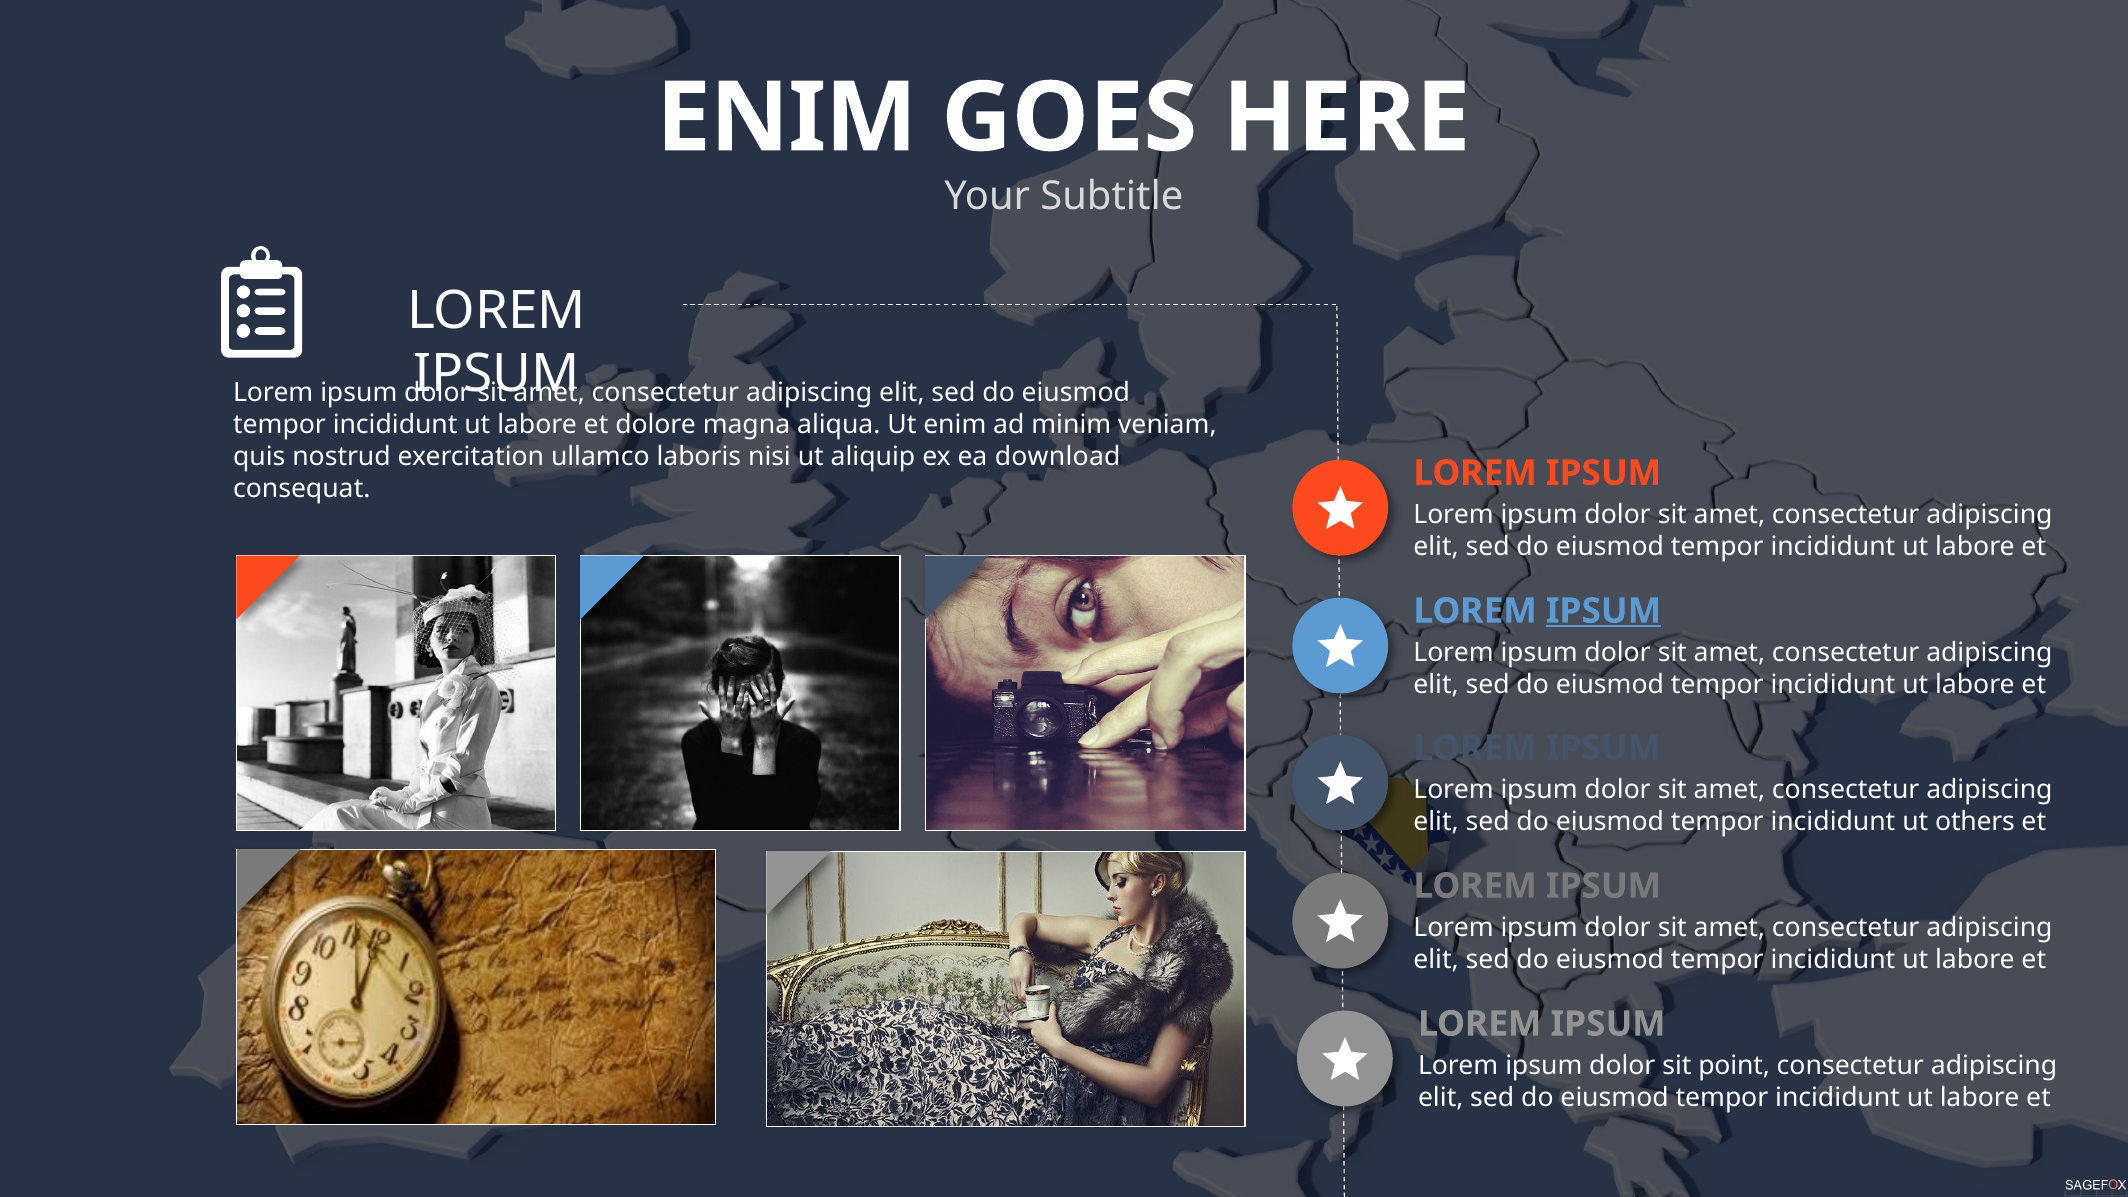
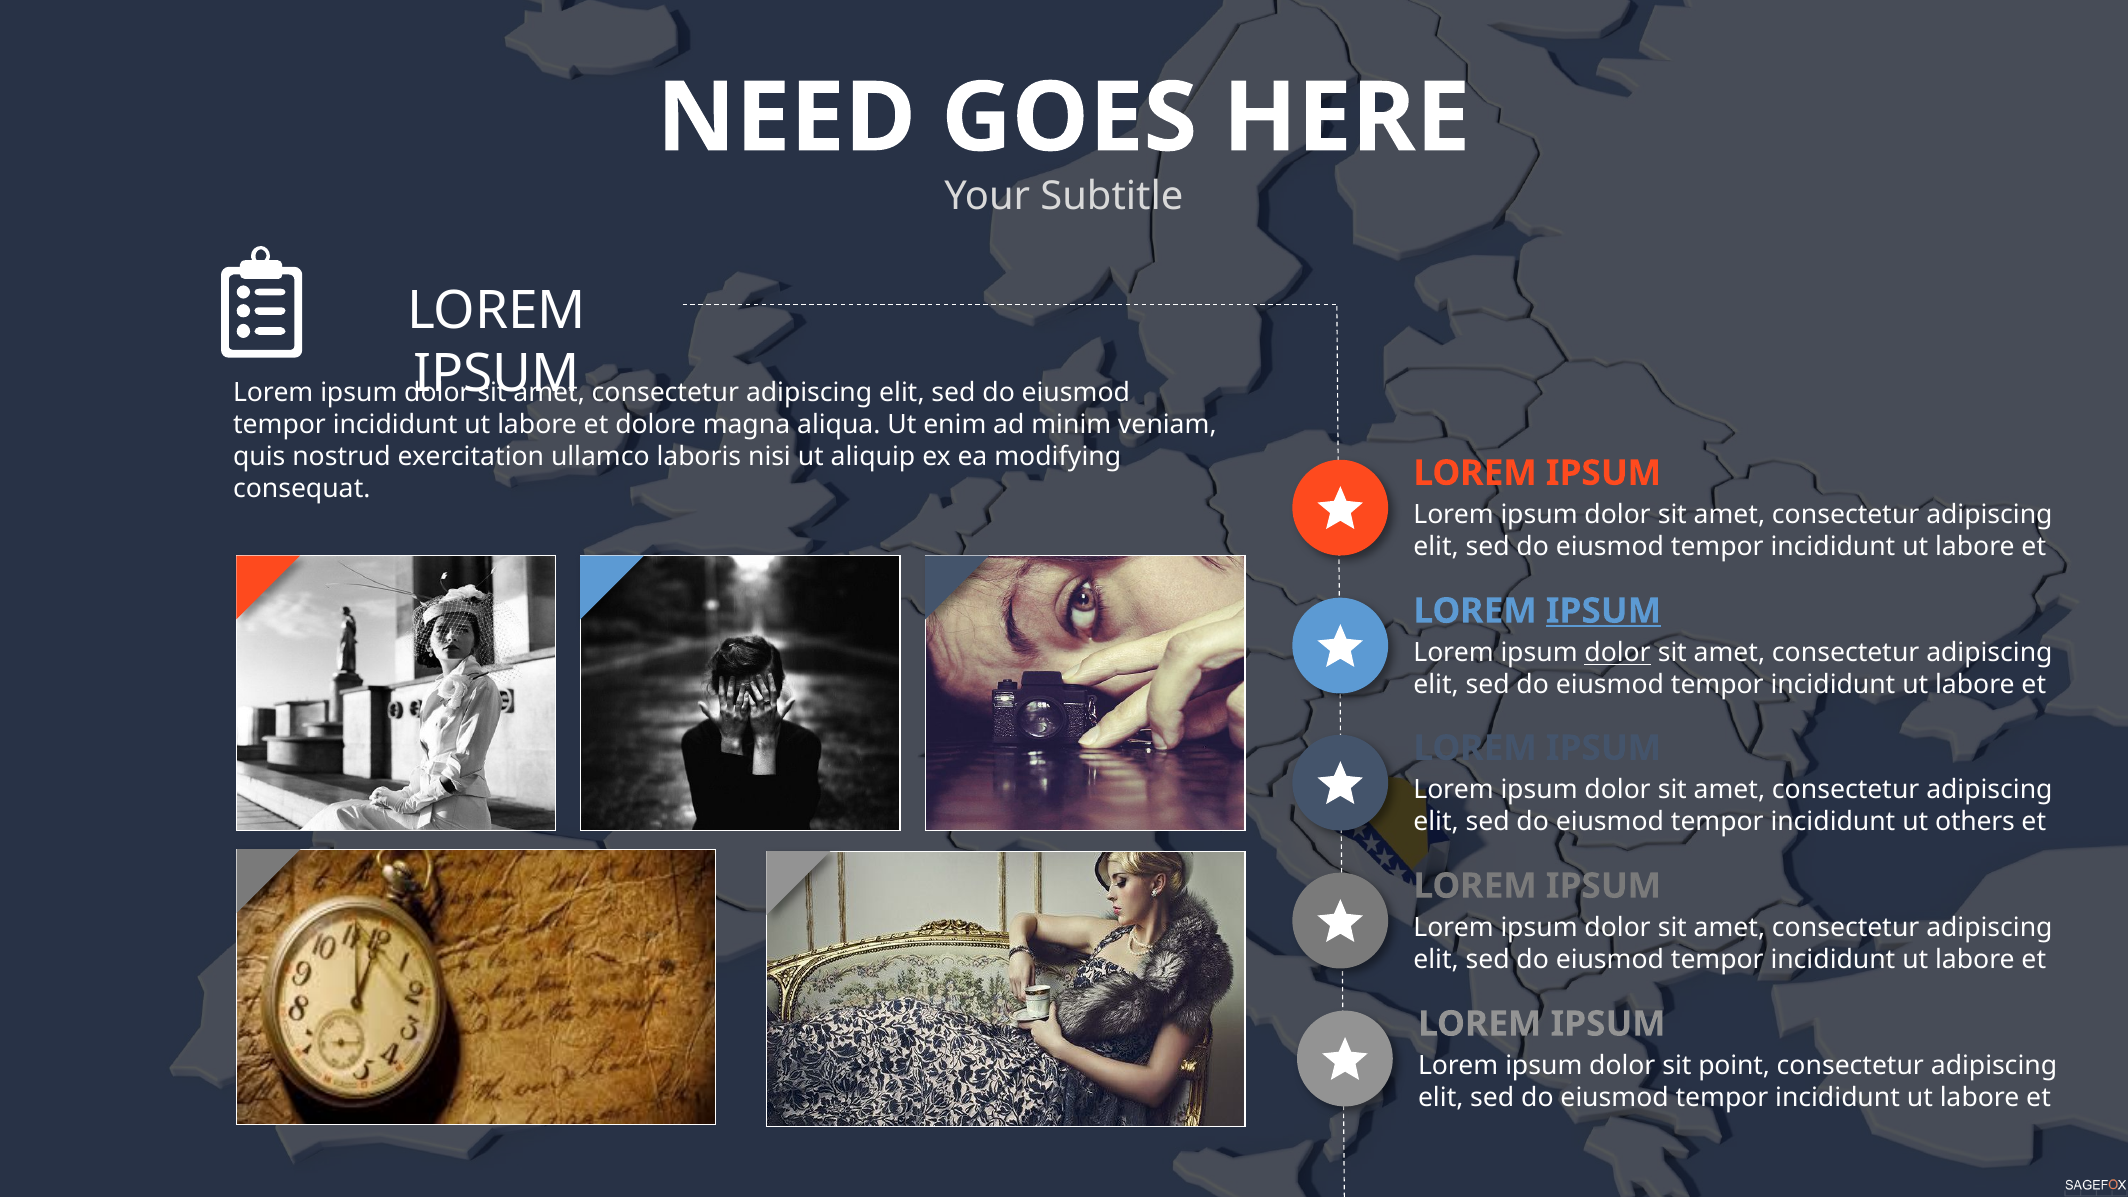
ENIM: ENIM -> NEED (786, 118)
download: download -> modifying (1058, 456)
dolor underline: none -> present (1618, 653)
